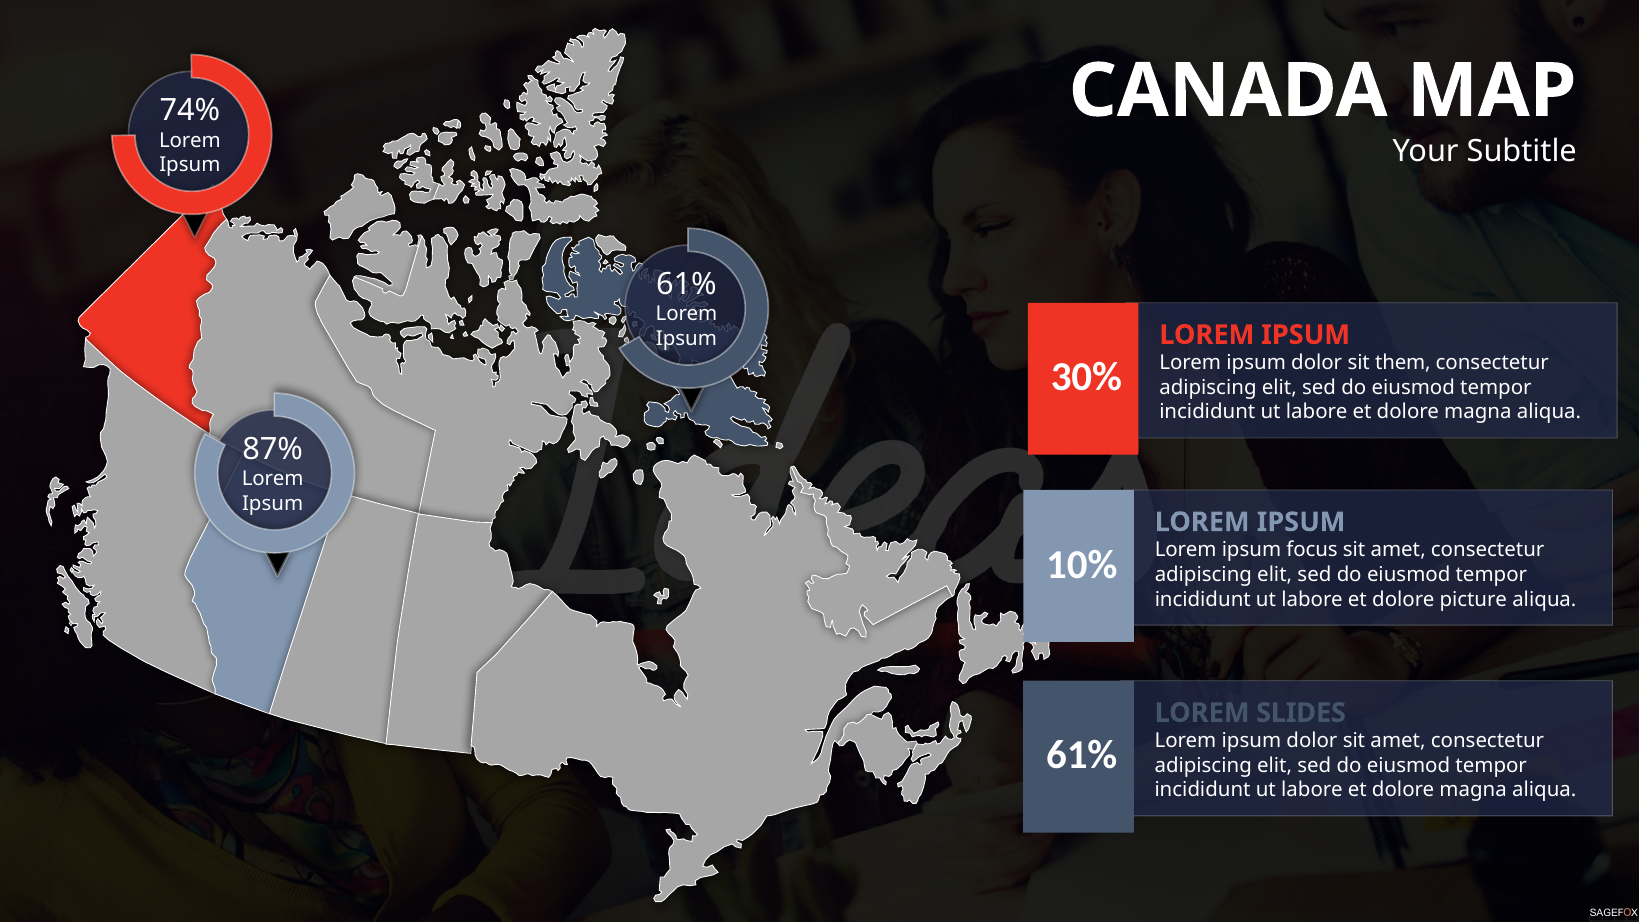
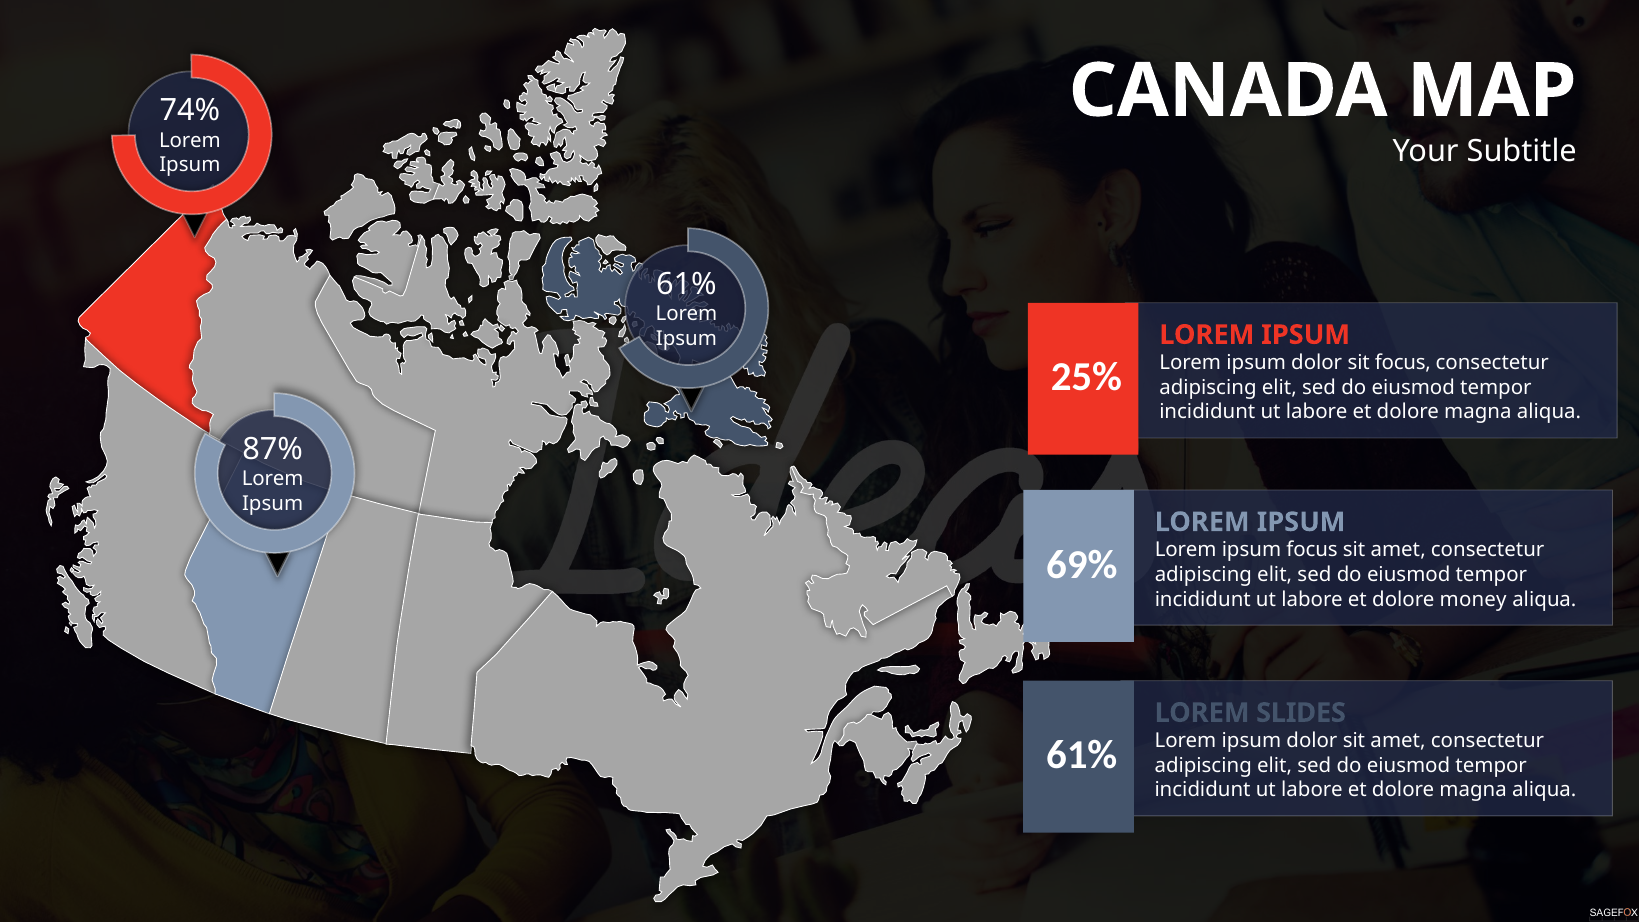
sit them: them -> focus (1403, 363)
30%: 30% -> 25% (1086, 377)
10%: 10% -> 69% (1082, 565)
picture: picture -> money (1473, 599)
